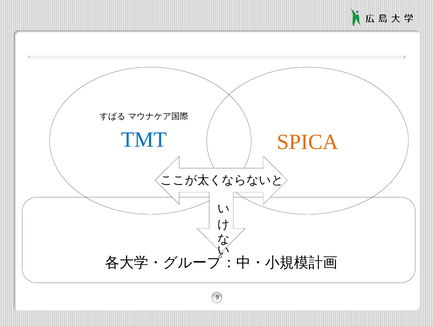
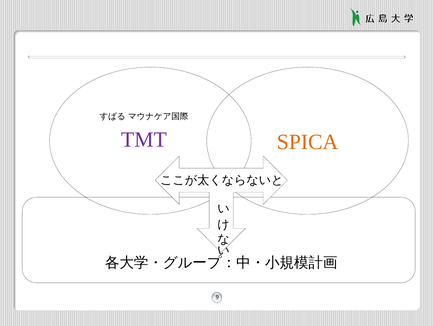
TMT colour: blue -> purple (144, 139)
